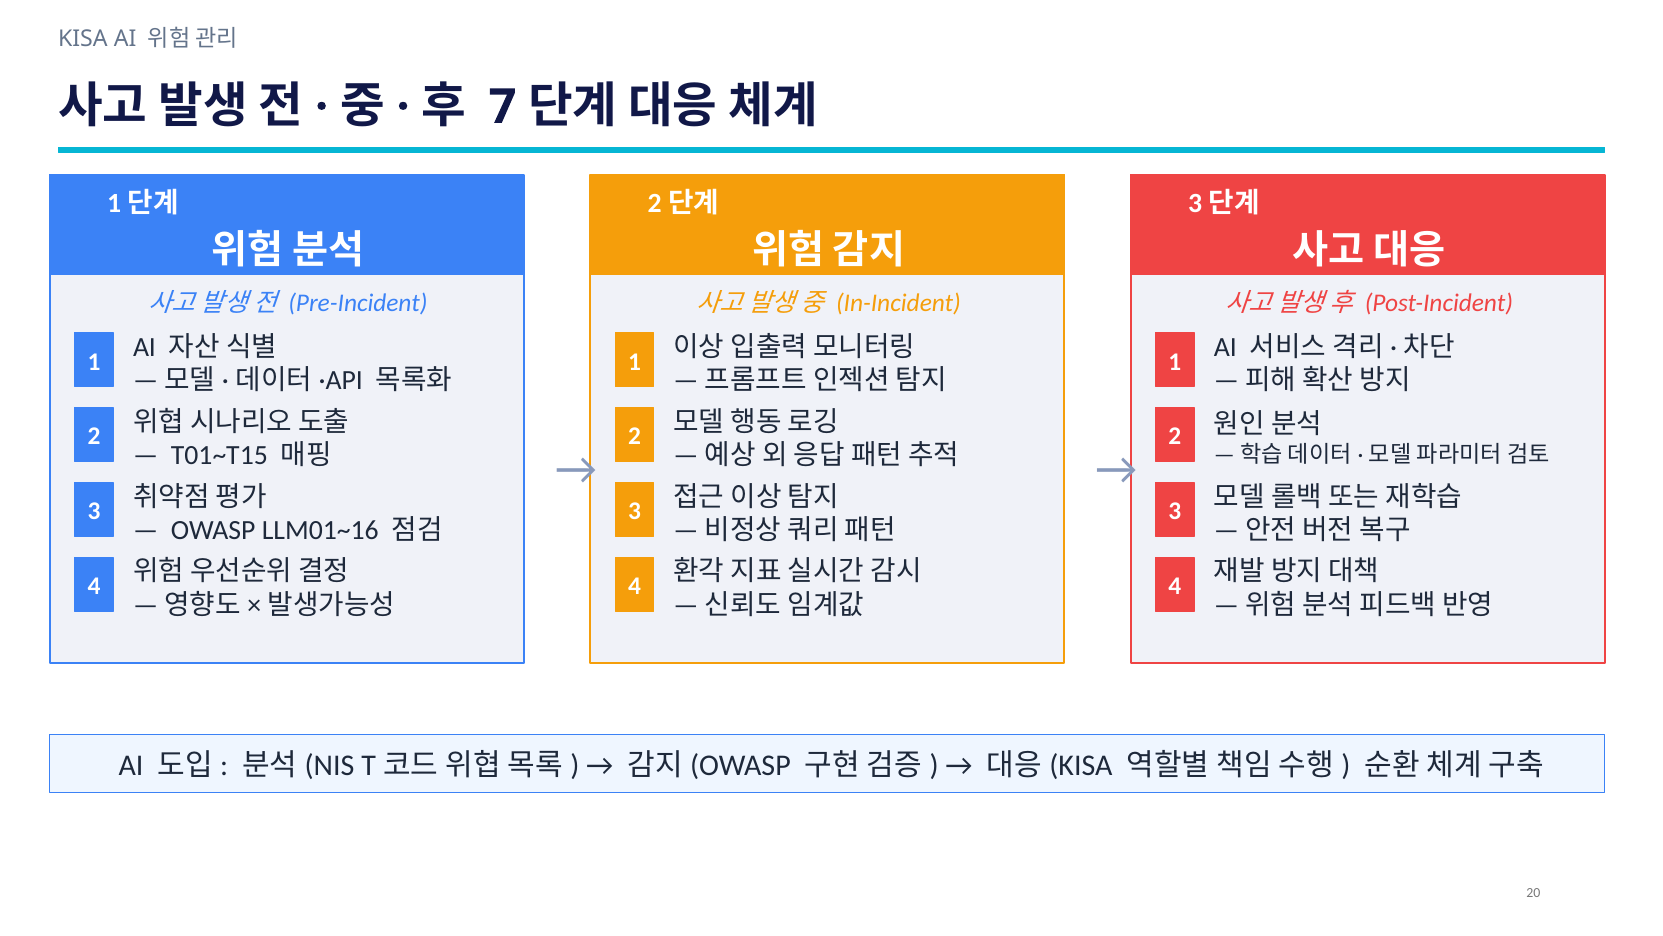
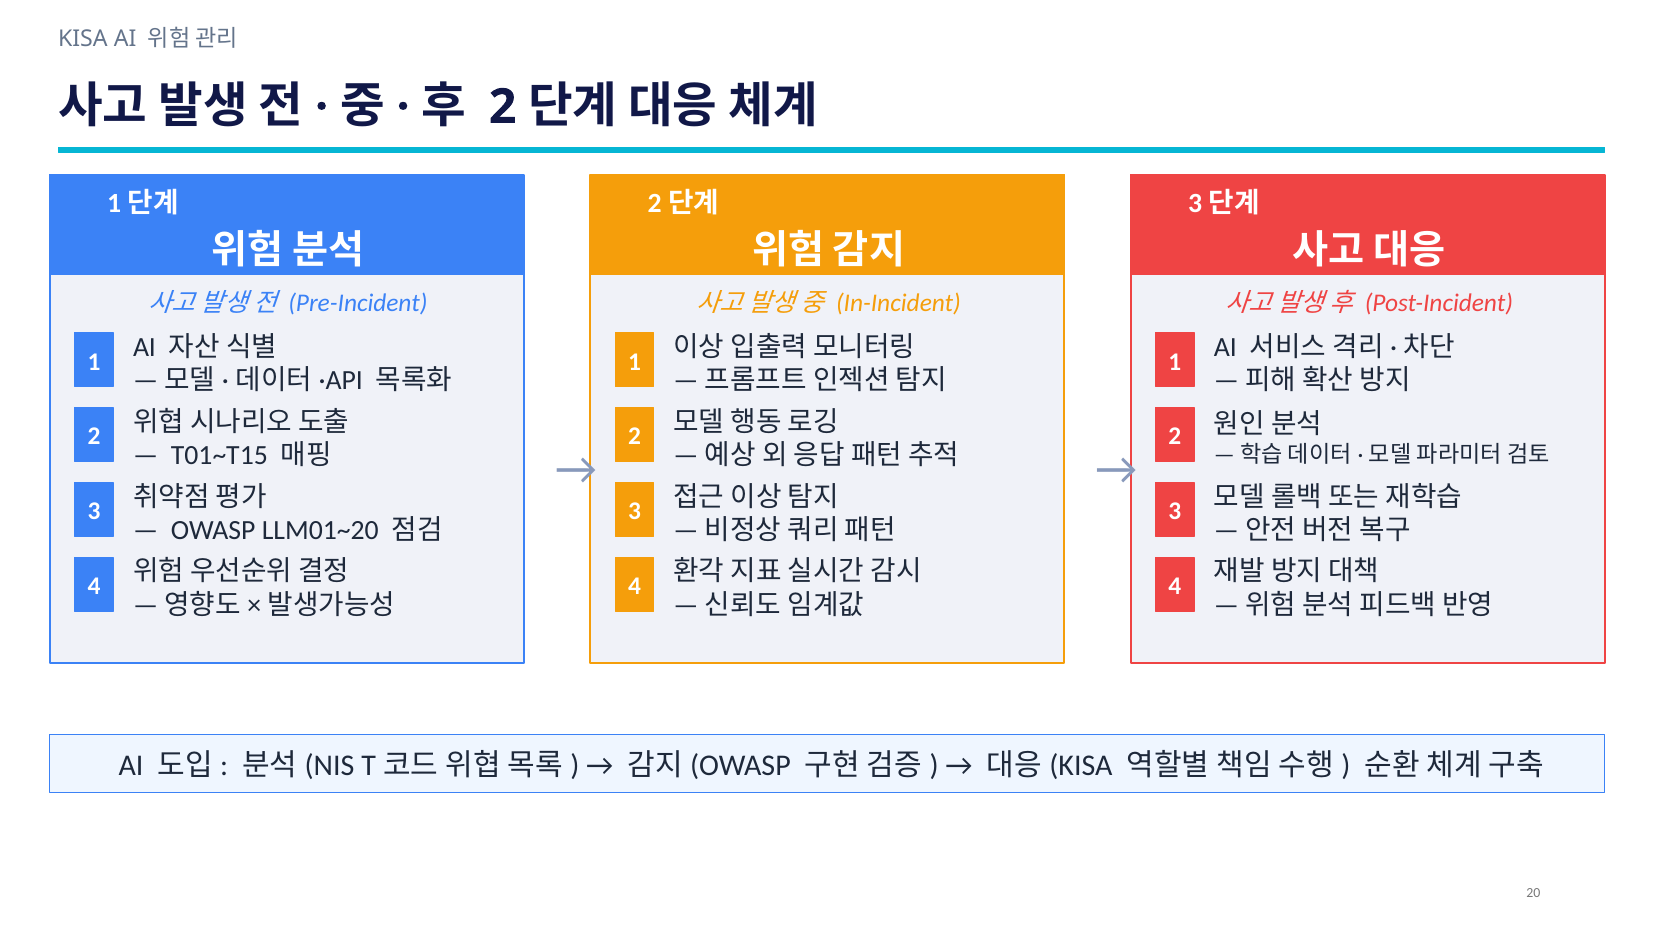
7: 7 -> 2 (503, 107)
LLM01~16: LLM01~16 -> LLM01~20 (320, 530)
